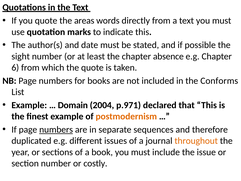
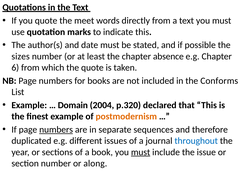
areas: areas -> meet (84, 21)
sight: sight -> sizes (21, 56)
p.971: p.971 -> p.320 (129, 105)
throughout colour: orange -> blue (196, 141)
must underline: none -> present (141, 152)
costly: costly -> along (95, 163)
